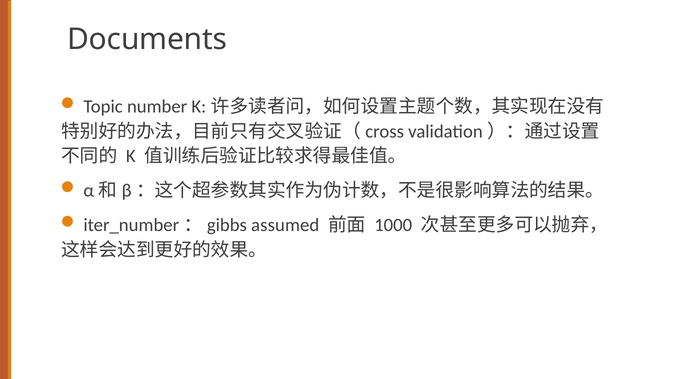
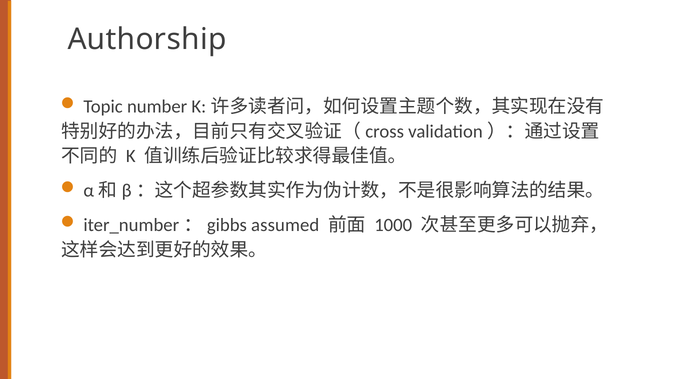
Documents: Documents -> Authorship (147, 40)
